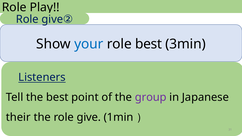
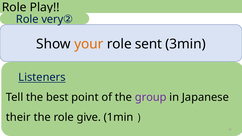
give: give -> very (52, 19)
your colour: blue -> orange (89, 44)
role best: best -> sent (149, 44)
